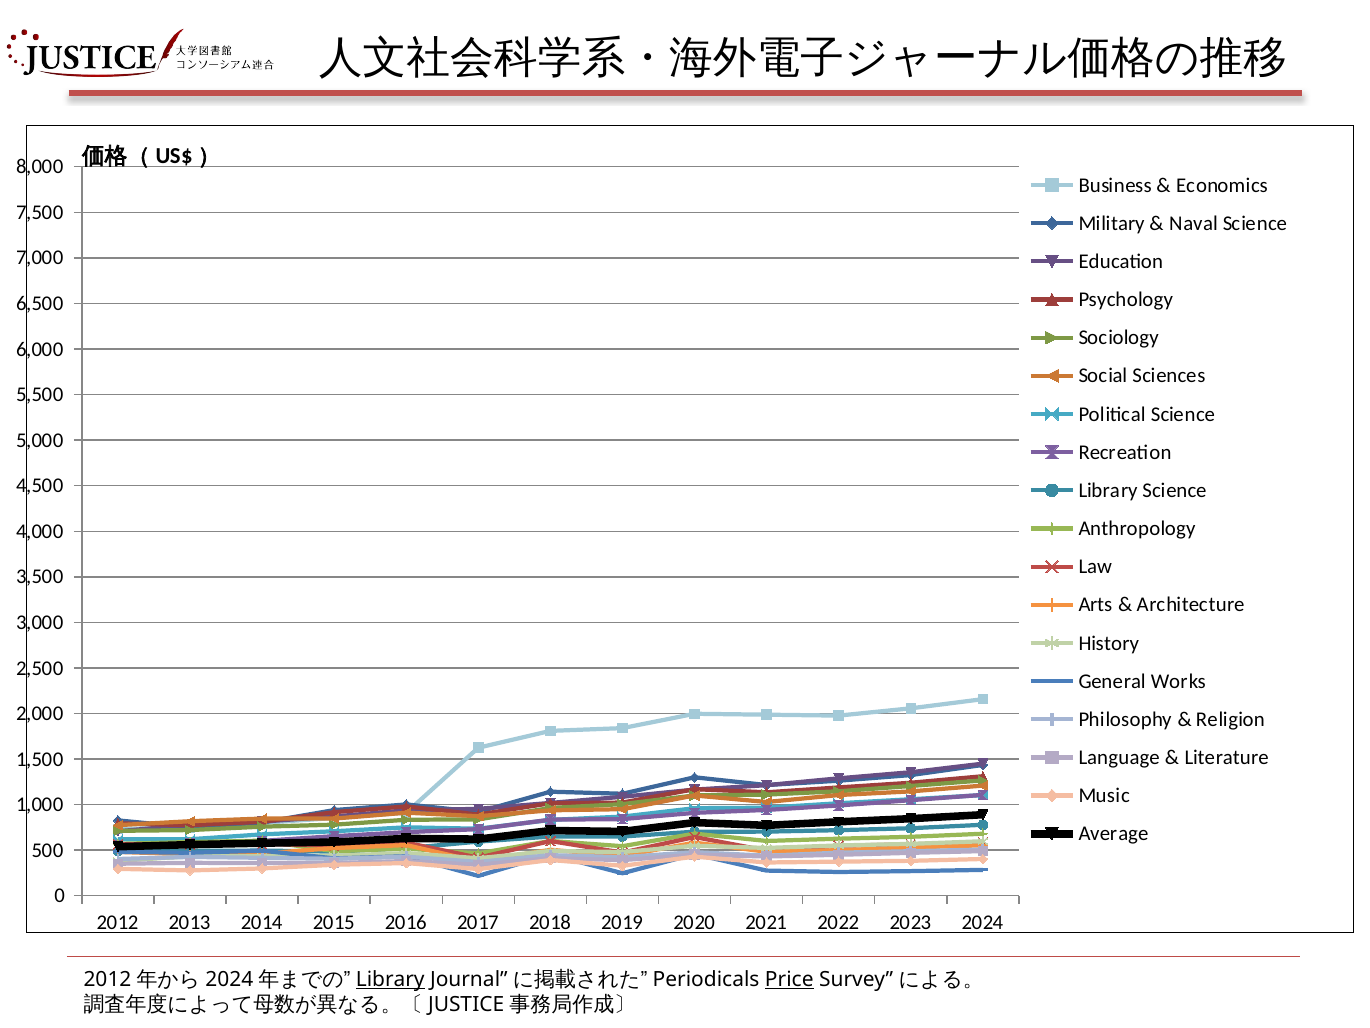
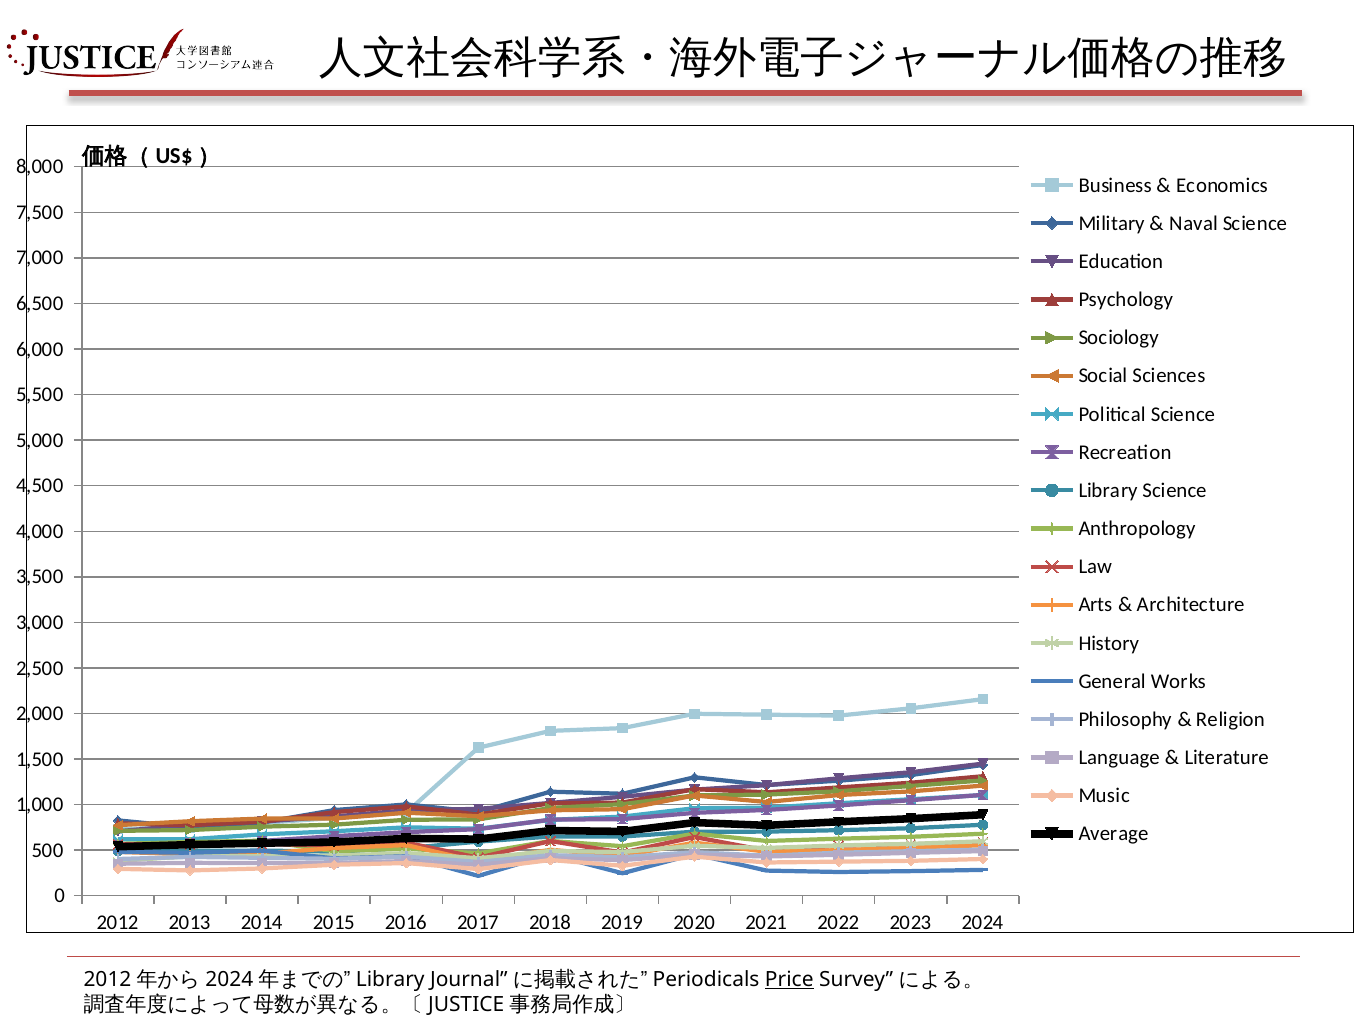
Library underline: present -> none (390, 979)
